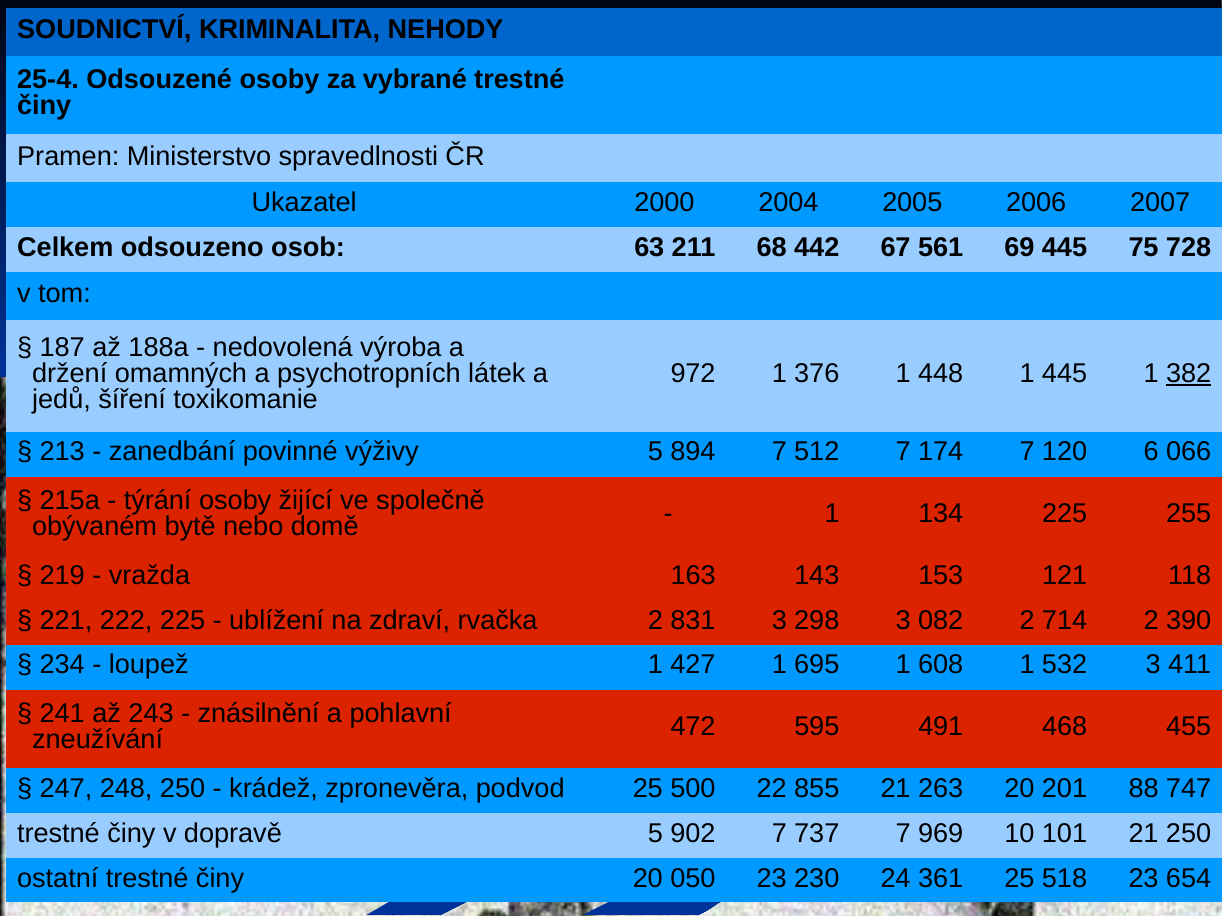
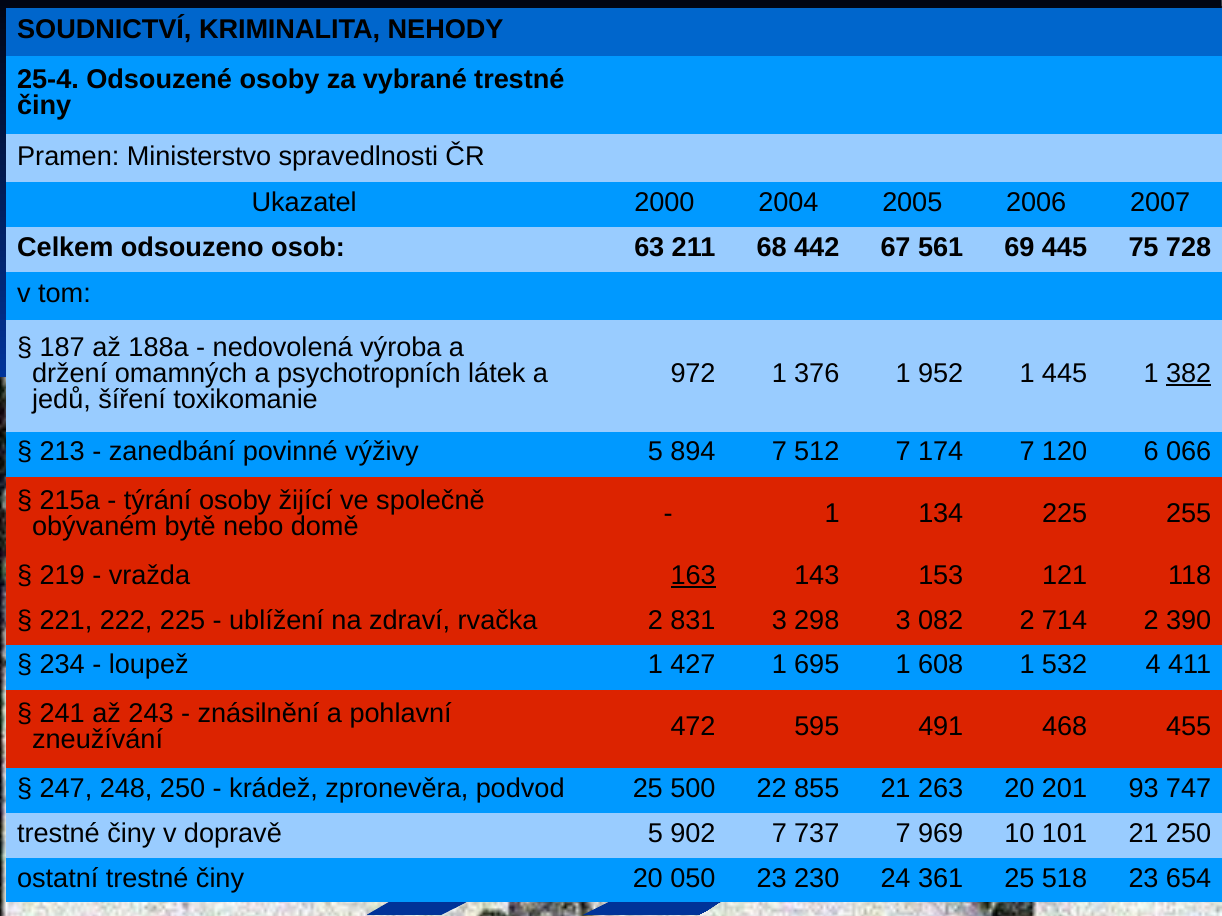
448: 448 -> 952 (941, 374)
163 underline: none -> present (693, 576)
532 3: 3 -> 4 (1153, 665)
88: 88 -> 93 (1144, 789)
